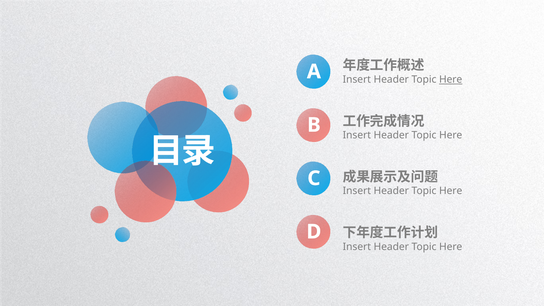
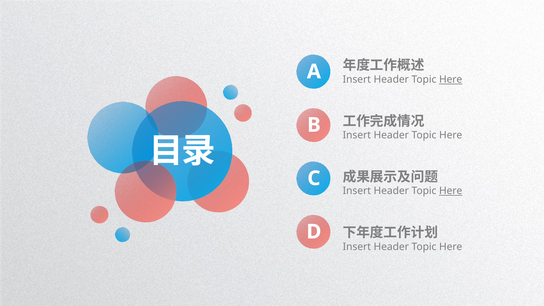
Here underline: none -> present (451, 191)
